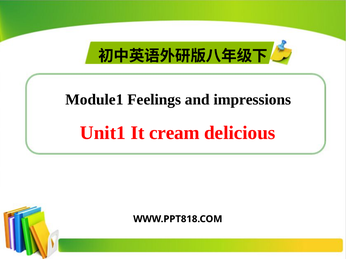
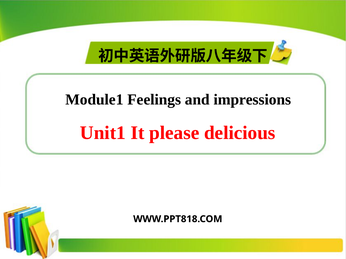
cream: cream -> please (174, 133)
